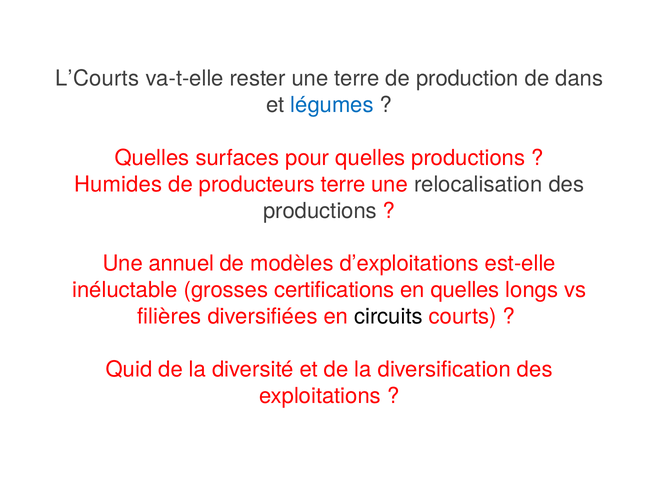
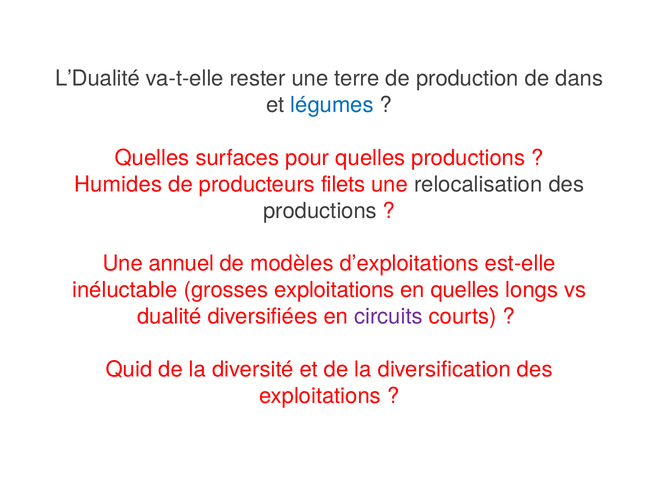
L’Courts: L’Courts -> L’Dualité (97, 78)
producteurs terre: terre -> filets (343, 184)
grosses certifications: certifications -> exploitations (334, 290)
filières: filières -> dualité (169, 316)
circuits colour: black -> purple (388, 316)
